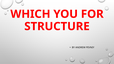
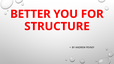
WHICH: WHICH -> BETTER (30, 14)
